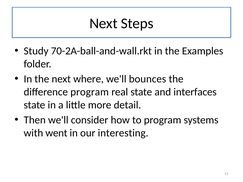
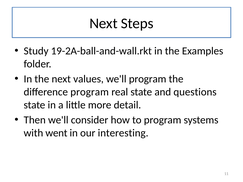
70-2A-ball-and-wall.rkt: 70-2A-ball-and-wall.rkt -> 19-2A-ball-and-wall.rkt (101, 51)
where: where -> values (88, 79)
we'll bounces: bounces -> program (148, 79)
interfaces: interfaces -> questions (195, 92)
